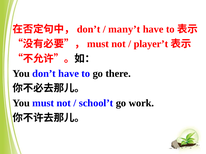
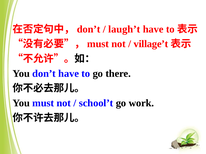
many’t: many’t -> laugh’t (124, 29)
player’t: player’t -> village’t (151, 44)
